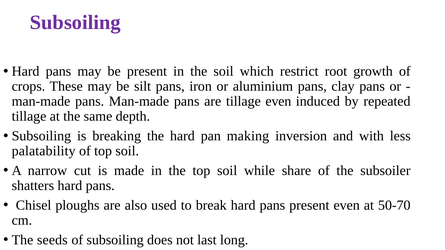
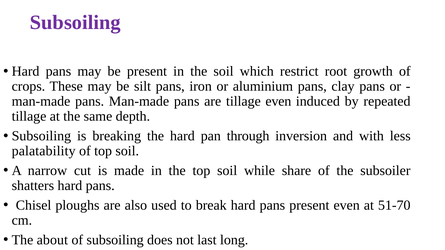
making: making -> through (248, 136)
50-70: 50-70 -> 51-70 (394, 205)
seeds: seeds -> about (52, 240)
